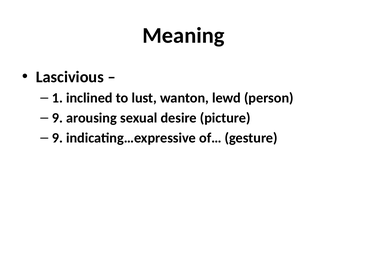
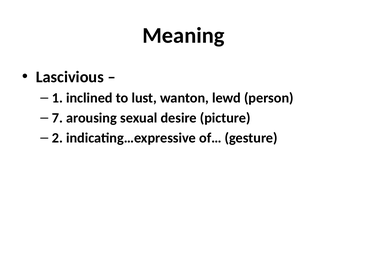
9: 9 -> 7 (57, 118)
9: 9 -> 2 (57, 138)
